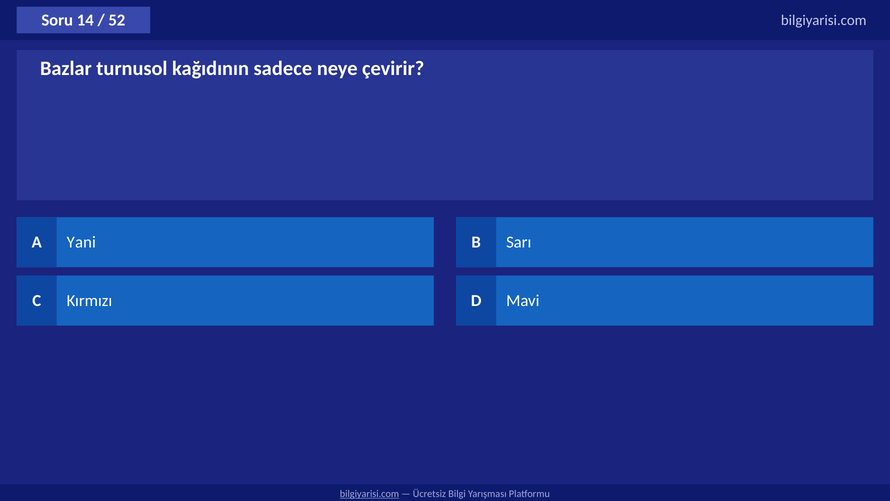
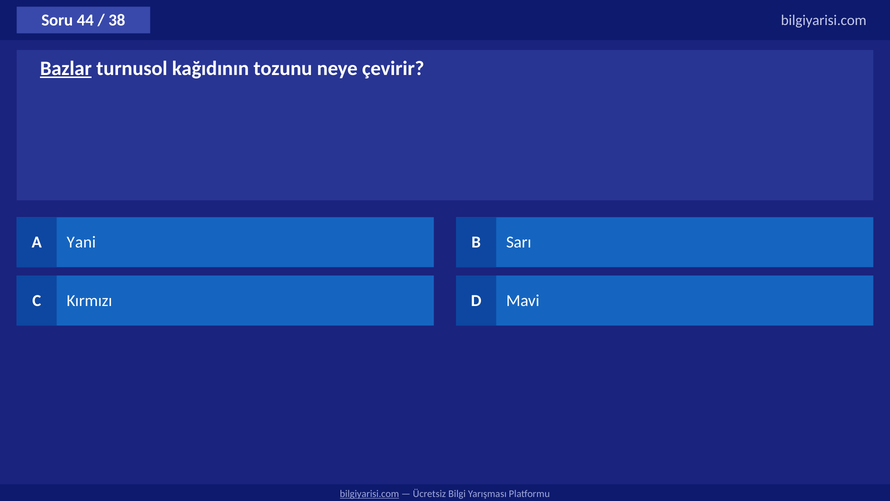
14: 14 -> 44 (85, 20)
52: 52 -> 38 (117, 20)
Bazlar underline: none -> present (66, 69)
sadece: sadece -> tozunu (283, 69)
